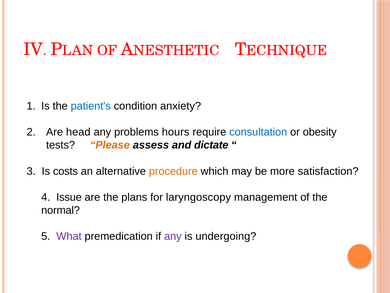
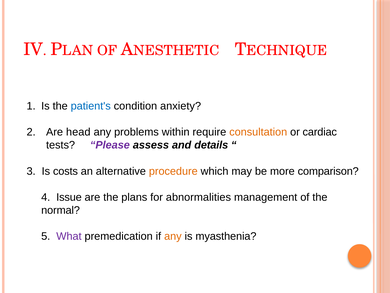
hours: hours -> within (176, 132)
consultation colour: blue -> orange (258, 132)
obesity: obesity -> cardiac (320, 132)
Please colour: orange -> purple (110, 145)
dictate: dictate -> details (211, 145)
satisfaction: satisfaction -> comparison (328, 171)
laryngoscopy: laryngoscopy -> abnormalities (198, 197)
any colour: purple -> orange (173, 236)
undergoing: undergoing -> myasthenia (226, 236)
